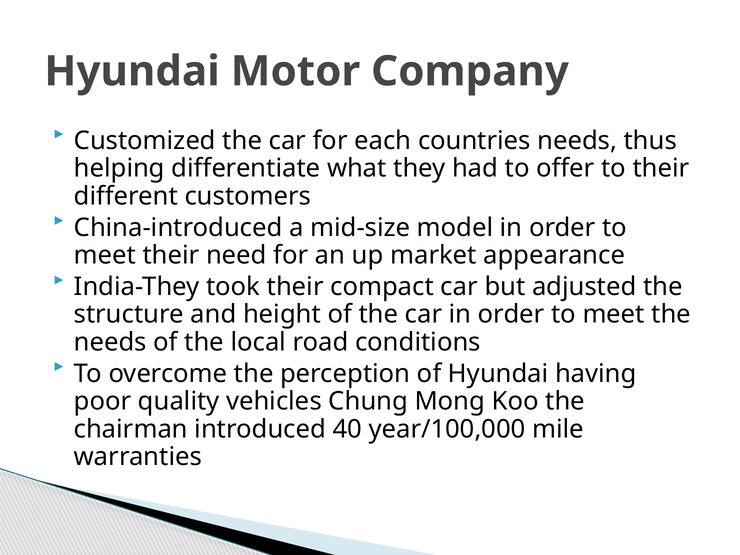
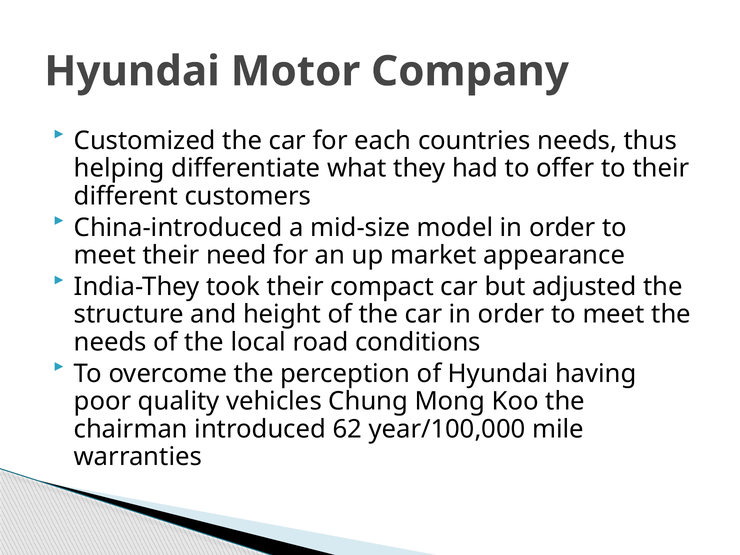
40: 40 -> 62 (347, 429)
